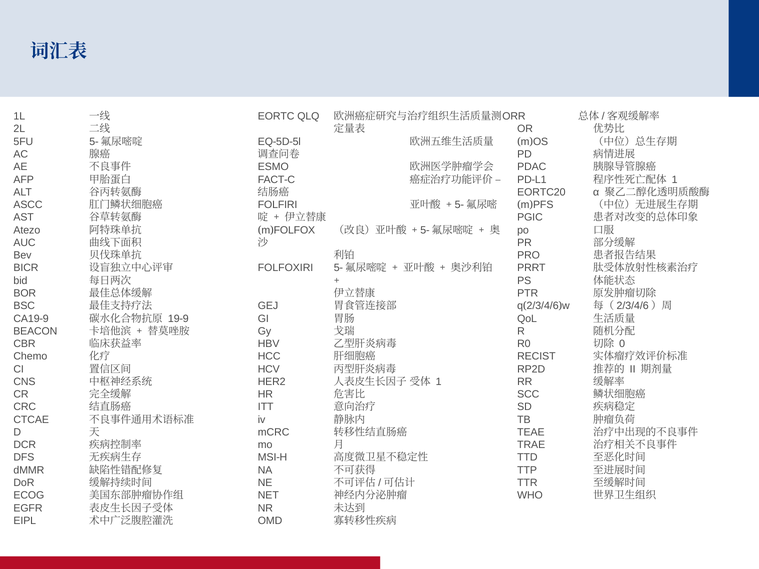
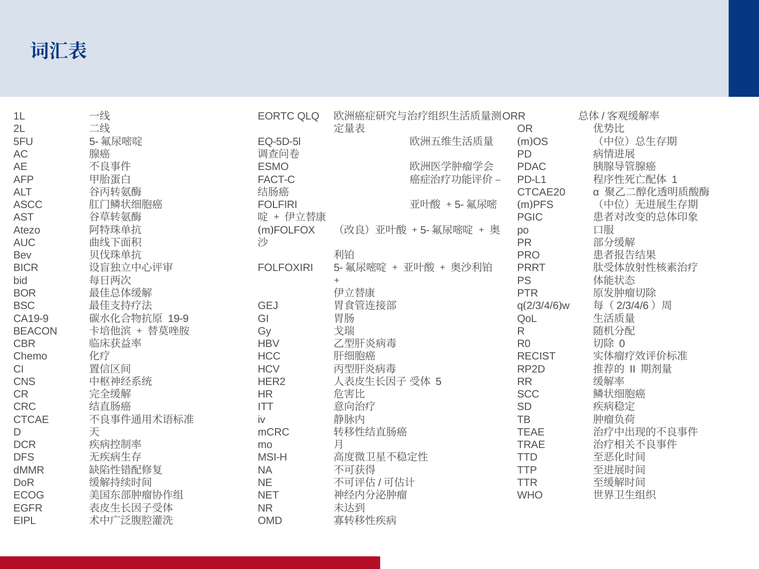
EORTC20: EORTC20 -> CTCAE20 (541, 192)
1: 1 -> 5 (439, 382)
